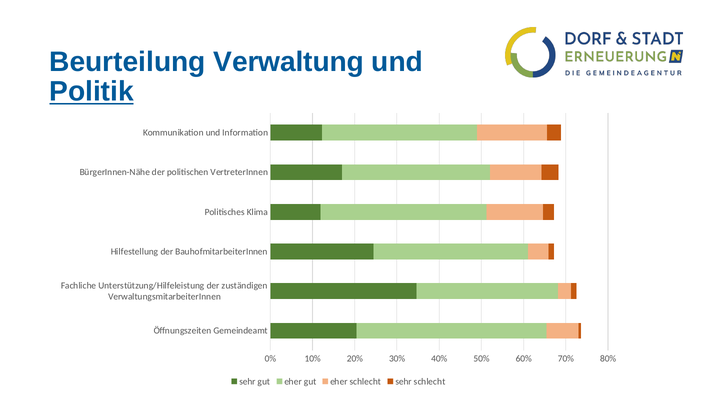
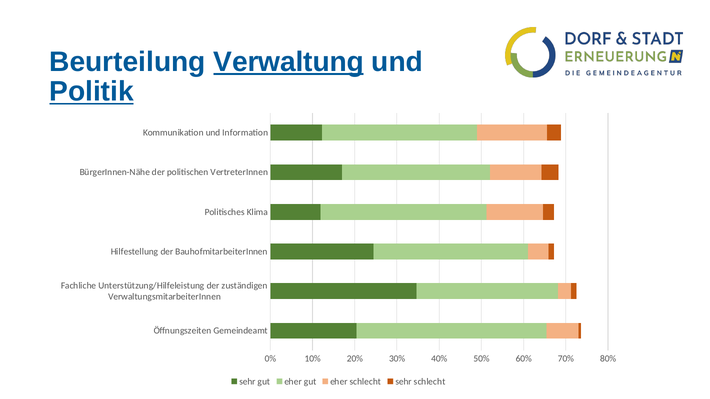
Verwaltung underline: none -> present (289, 62)
